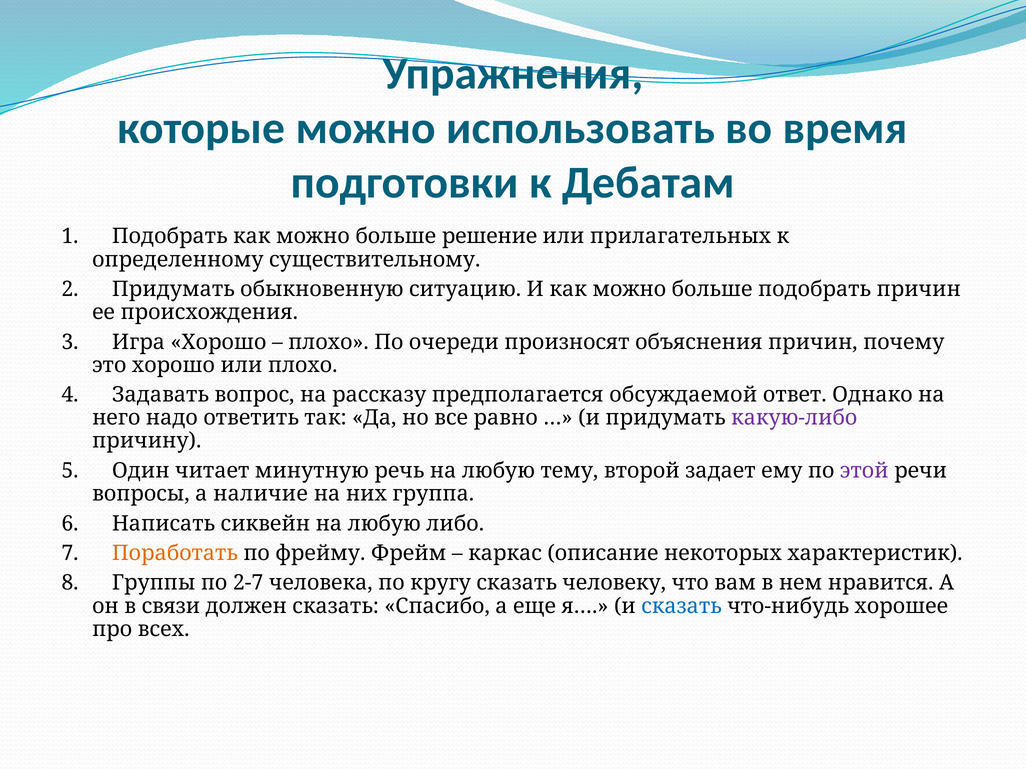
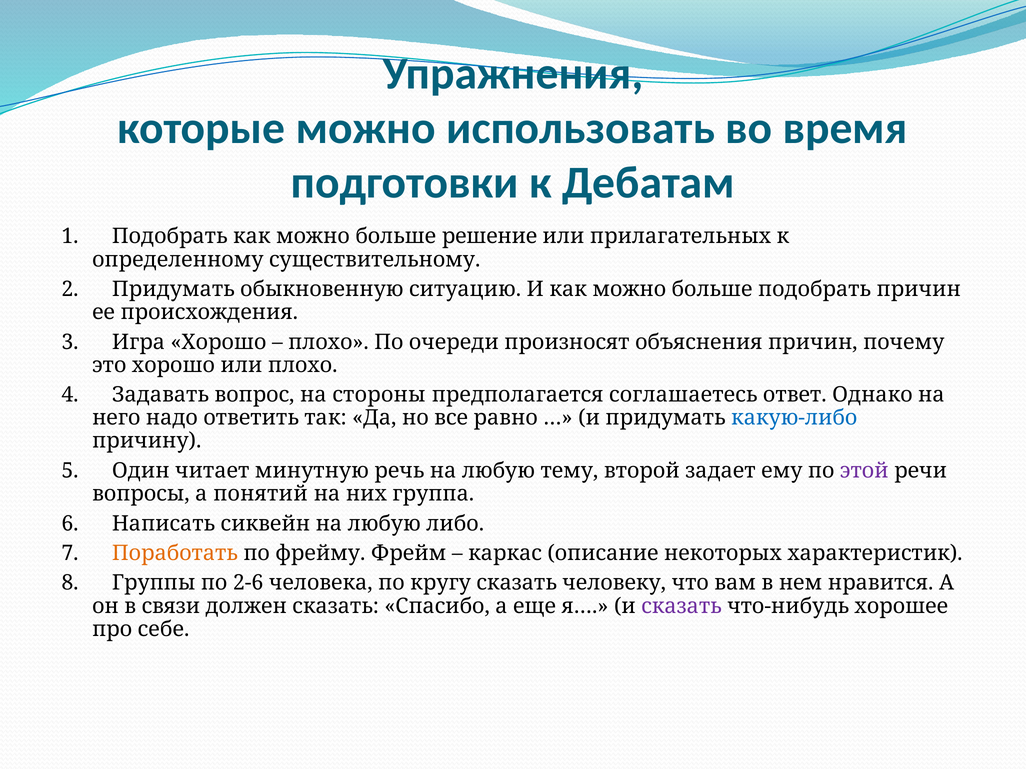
рассказу: рассказу -> стороны (379, 395)
обсуждаемой: обсуждаемой -> соглашаетесь (683, 395)
какую-либо colour: purple -> blue (794, 418)
наличие: наличие -> понятий (260, 494)
2-7: 2-7 -> 2-6 (248, 583)
сказать colour: blue -> purple (681, 606)
всех: всех -> себе (164, 629)
